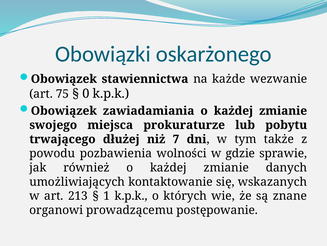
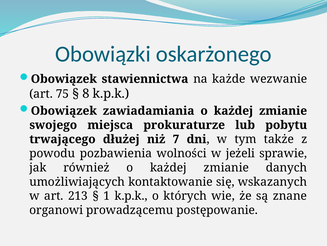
0: 0 -> 8 (86, 94)
gdzie: gdzie -> jeżeli (240, 153)
